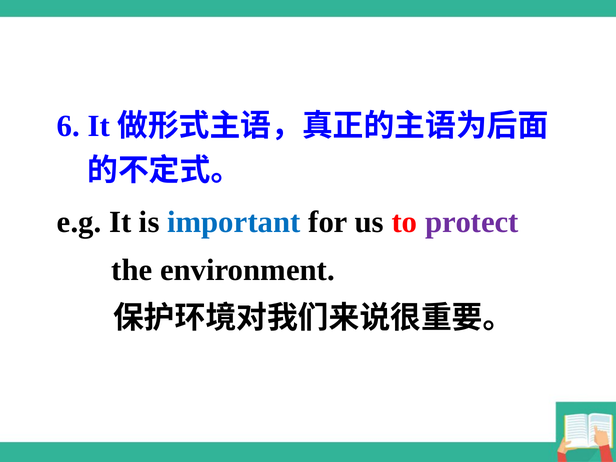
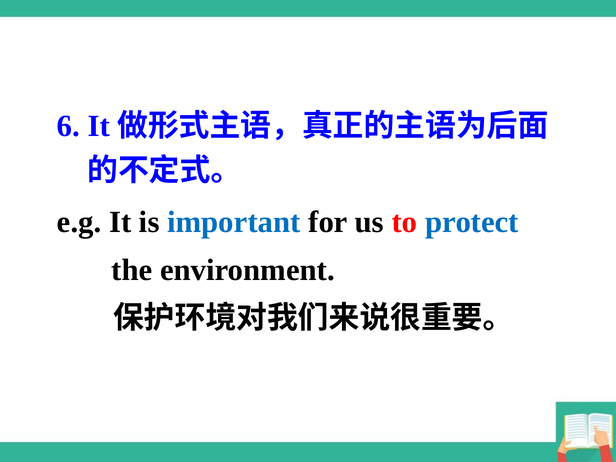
protect colour: purple -> blue (472, 222)
